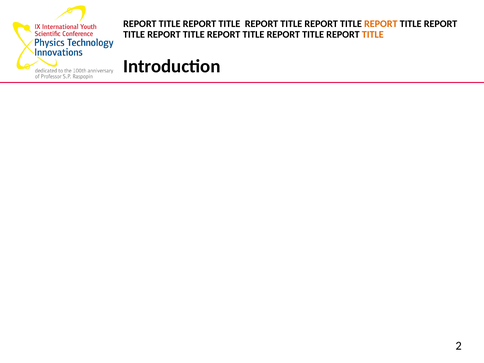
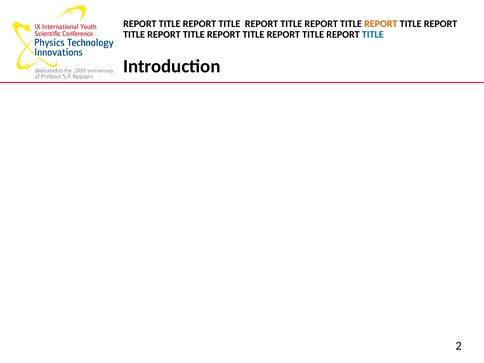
TITLE colour: orange -> blue (373, 35)
